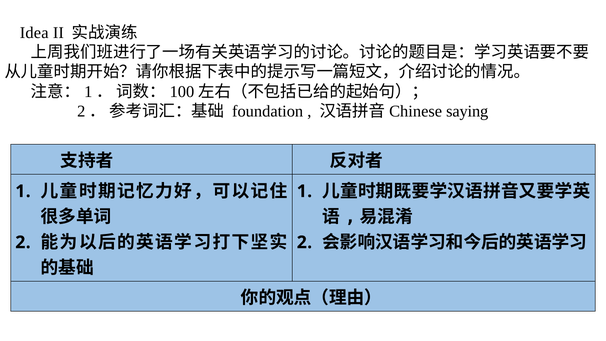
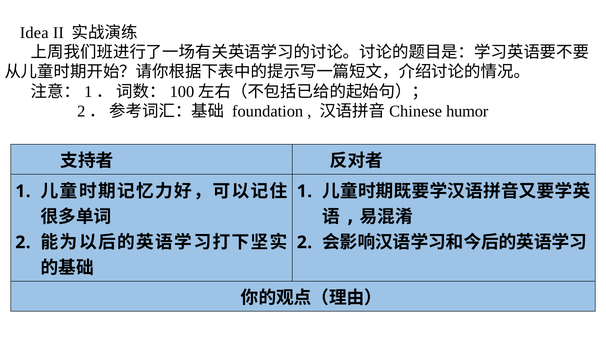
saying: saying -> humor (467, 111)
